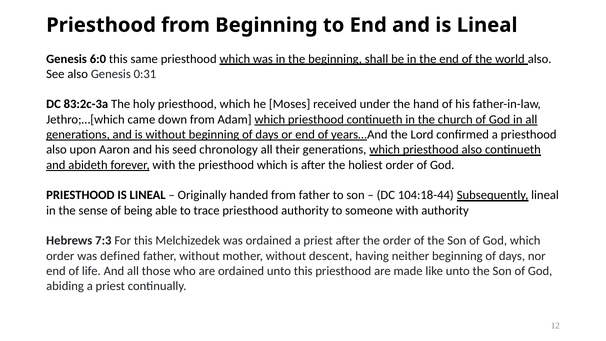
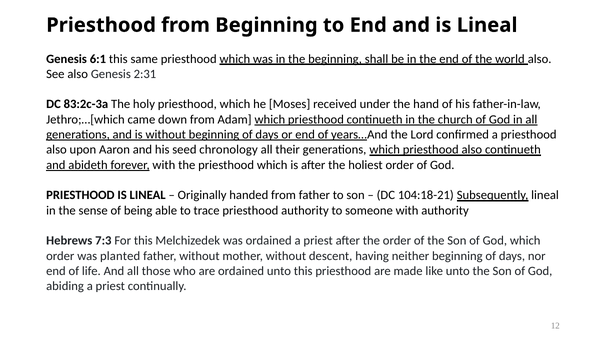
6:0: 6:0 -> 6:1 (98, 59)
0:31: 0:31 -> 2:31 (145, 74)
104:18-44: 104:18-44 -> 104:18-21 (426, 195)
defined: defined -> planted (120, 256)
